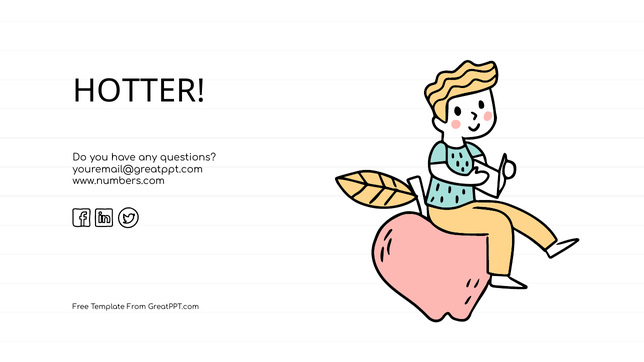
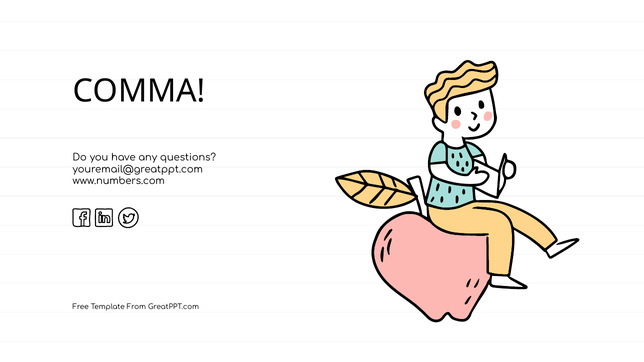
HOTTER: HOTTER -> COMMA (139, 91)
